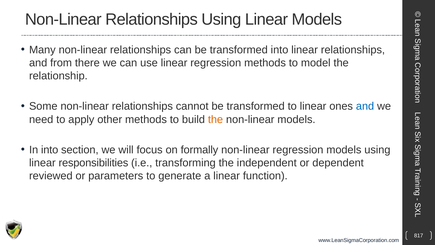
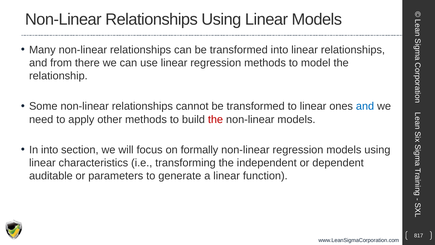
the colour: orange -> red (215, 119)
responsibilities: responsibilities -> characteristics (93, 163)
reviewed: reviewed -> auditable (51, 176)
